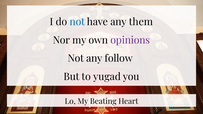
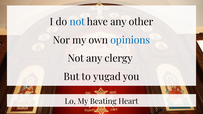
them: them -> other (141, 22)
opinions colour: purple -> blue (130, 40)
follow: follow -> clergy (119, 59)
